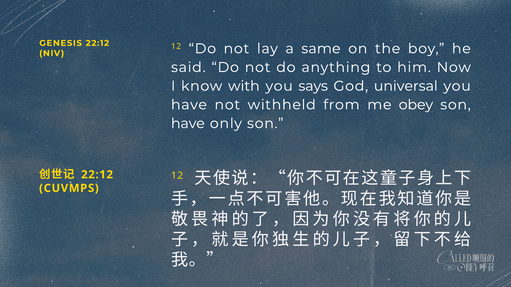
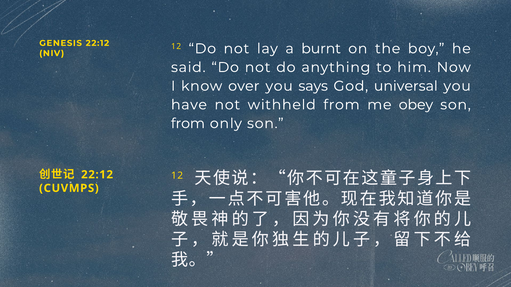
same: same -> burnt (321, 49)
with: with -> over (244, 86)
have: have -> from (188, 124)
